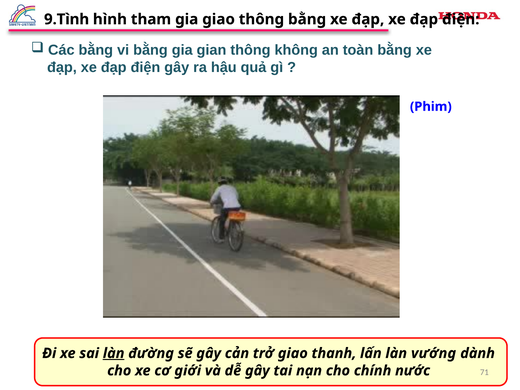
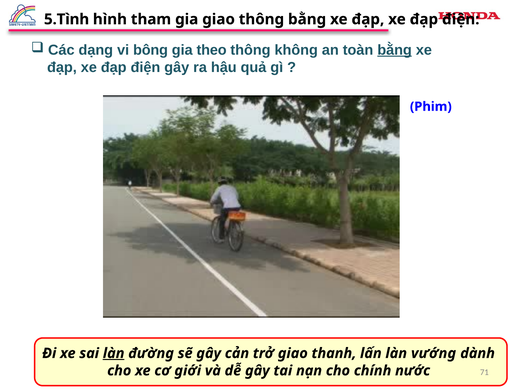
9.Tình: 9.Tình -> 5.Tình (67, 19)
Các bằng: bằng -> dạng (96, 50)
vi bằng: bằng -> bông (151, 50)
gian: gian -> theo (212, 50)
bằng underline: none -> present (395, 50)
